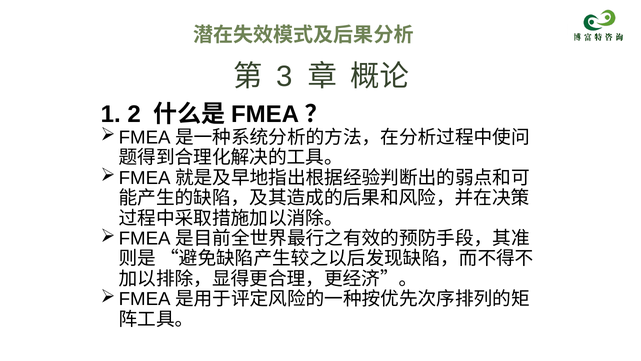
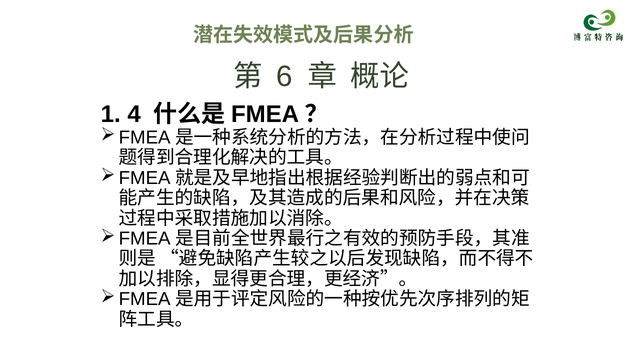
3: 3 -> 6 (284, 77)
2: 2 -> 4 (134, 114)
